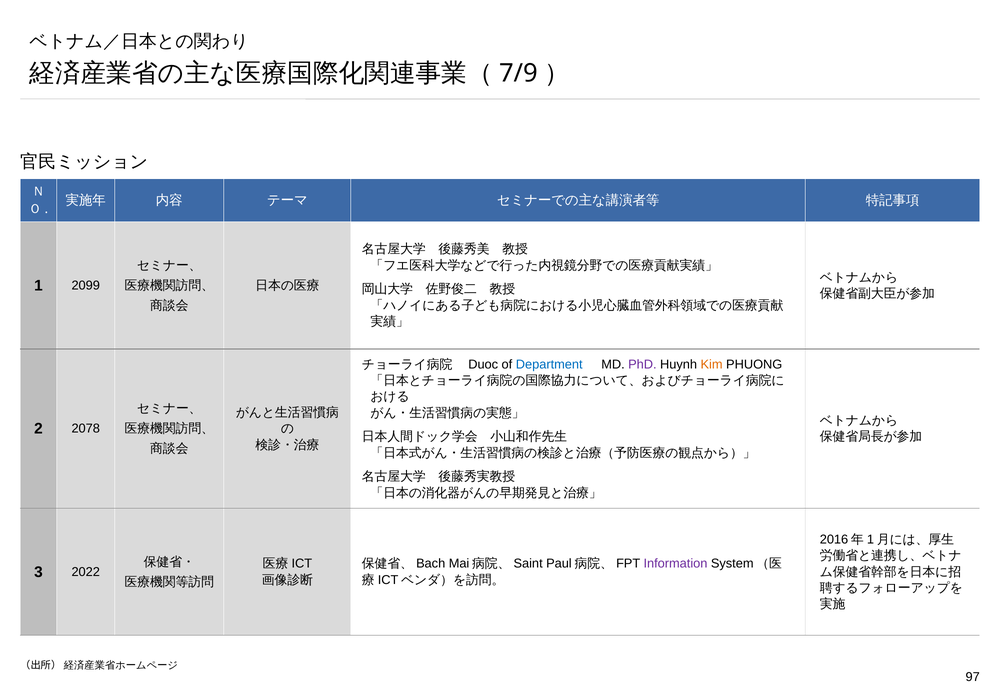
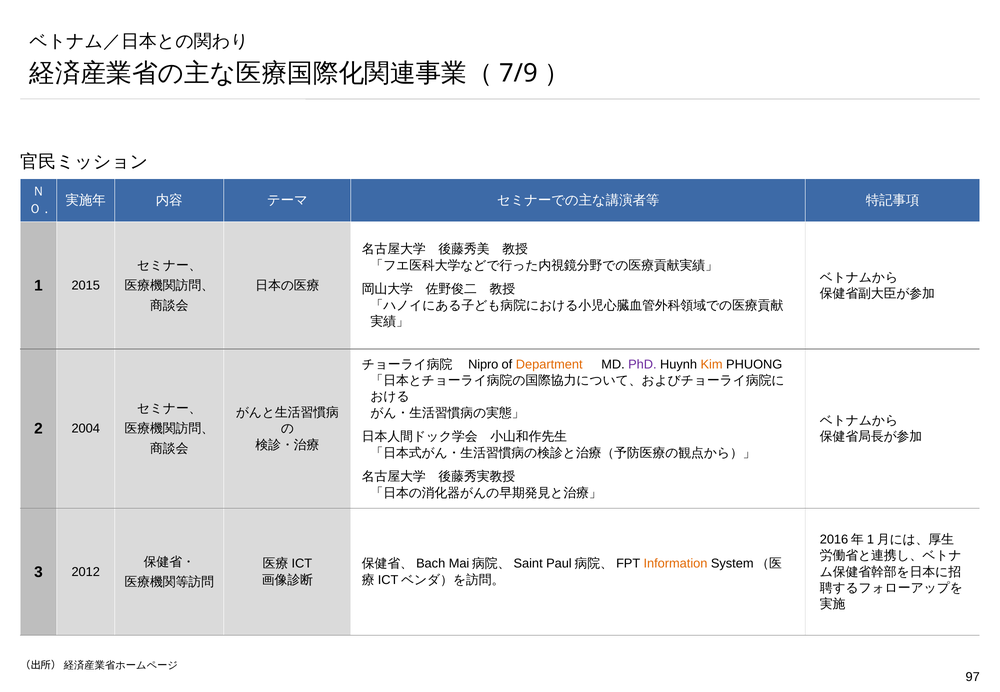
2099: 2099 -> 2015 (86, 286)
Duoc: Duoc -> Nipro (483, 364)
Department colour: blue -> orange (549, 364)
2078: 2078 -> 2004 (86, 429)
Information colour: purple -> orange (675, 564)
2022: 2022 -> 2012 (86, 572)
